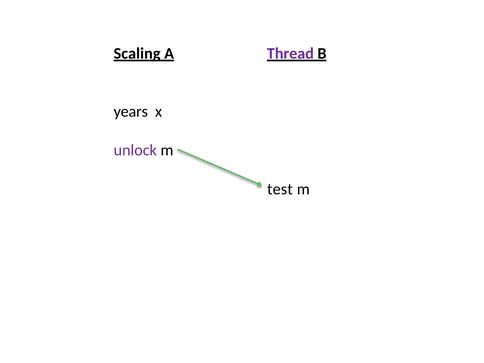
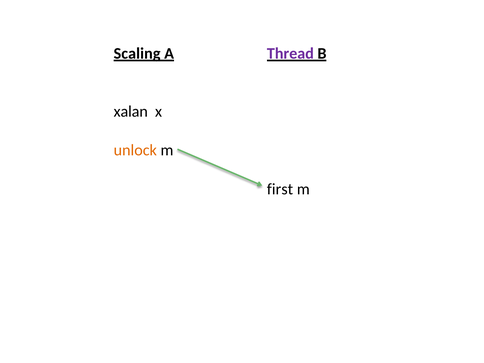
years: years -> xalan (131, 112)
unlock colour: purple -> orange (135, 150)
test: test -> first (280, 189)
